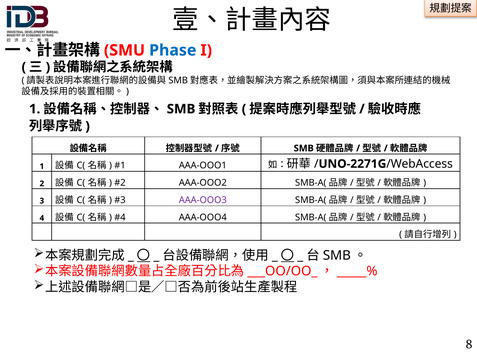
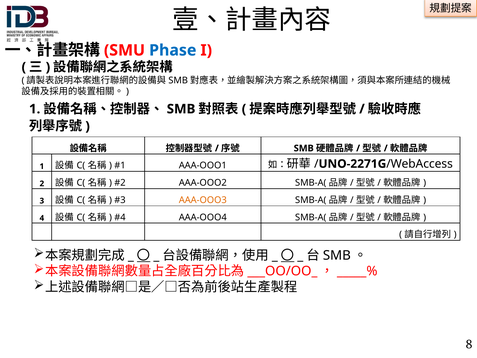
AAA-OOO3 colour: purple -> orange (203, 200)
